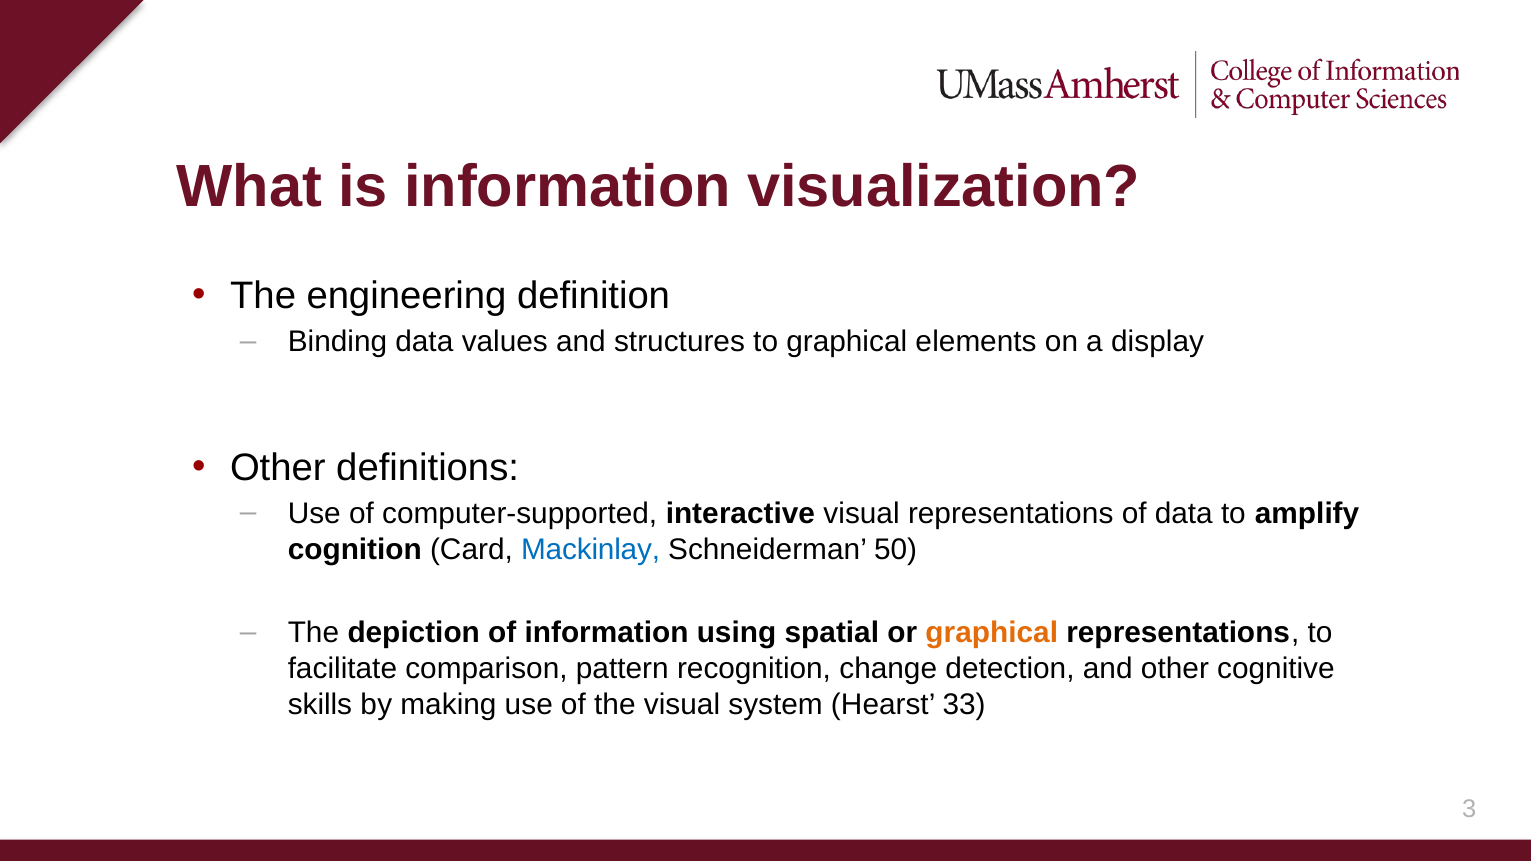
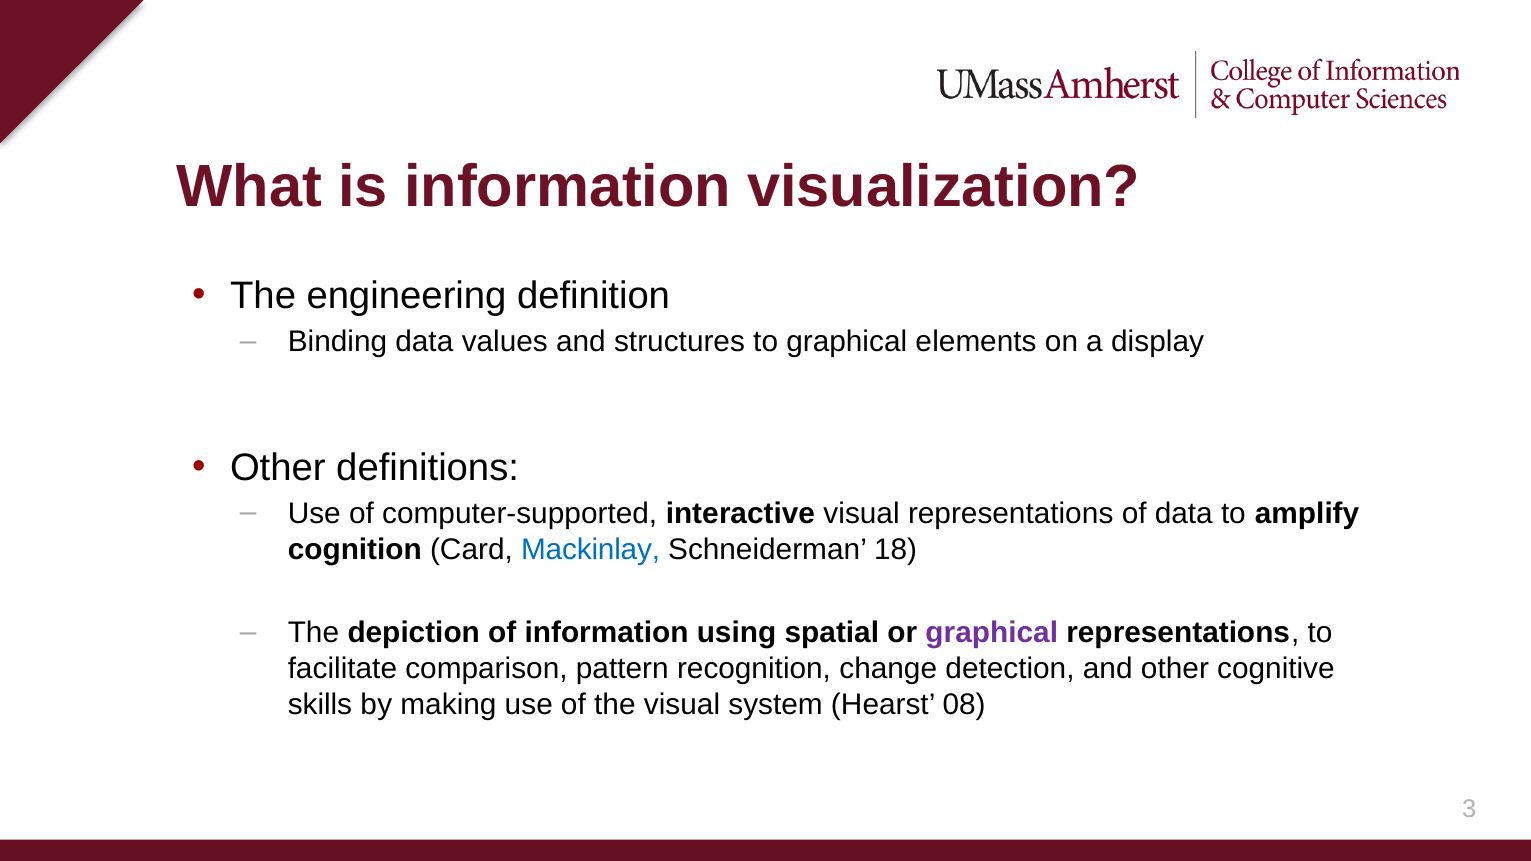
50: 50 -> 18 (896, 550)
graphical colour: orange -> purple (992, 633)
33: 33 -> 08 (964, 704)
